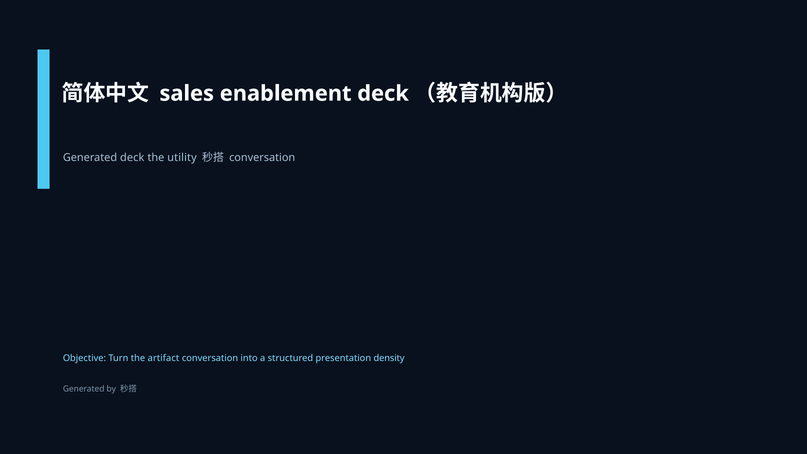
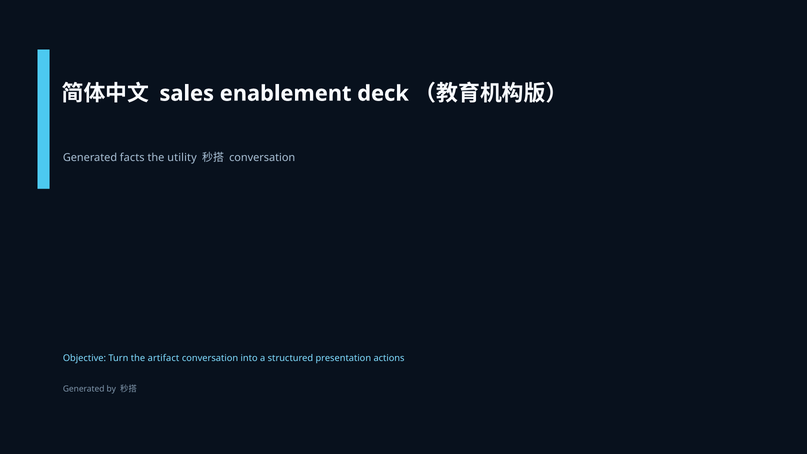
Generated deck: deck -> facts (132, 158)
density: density -> actions (389, 358)
